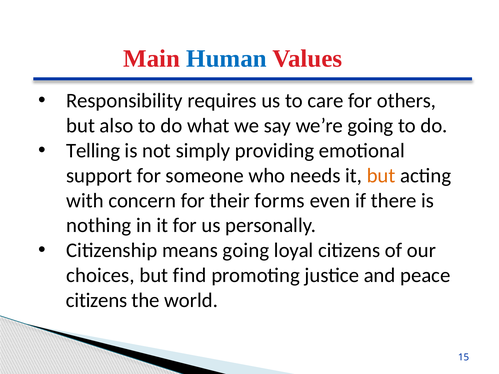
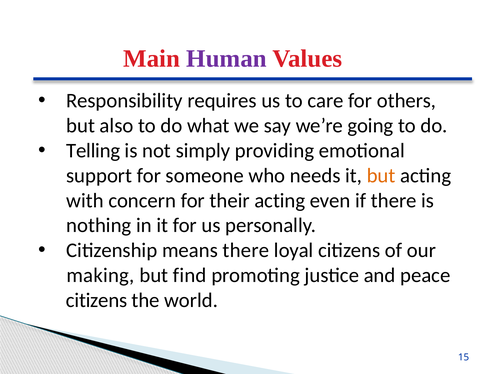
Human colour: blue -> purple (226, 59)
their forms: forms -> acting (280, 201)
means going: going -> there (246, 251)
choices: choices -> making (100, 276)
